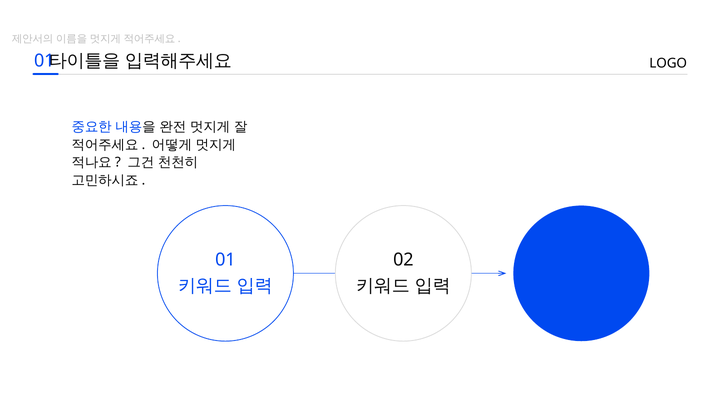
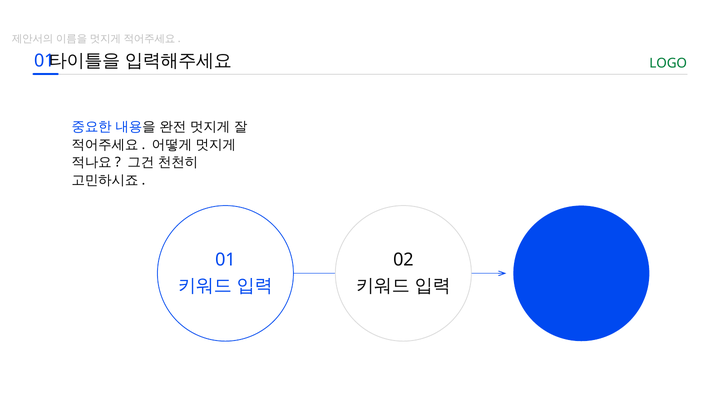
LOGO colour: black -> green (668, 63)
